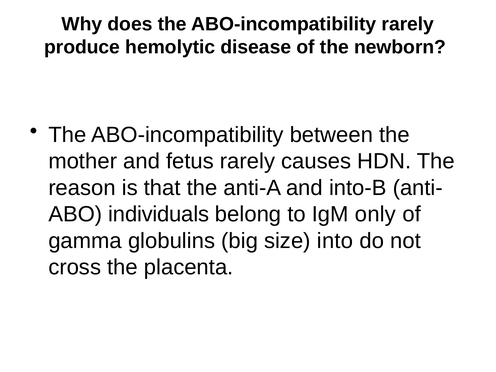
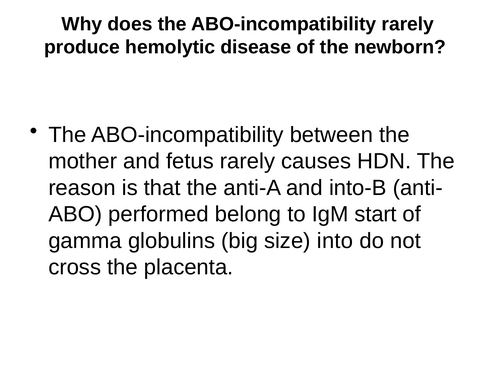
individuals: individuals -> performed (159, 214)
only: only -> start (376, 214)
